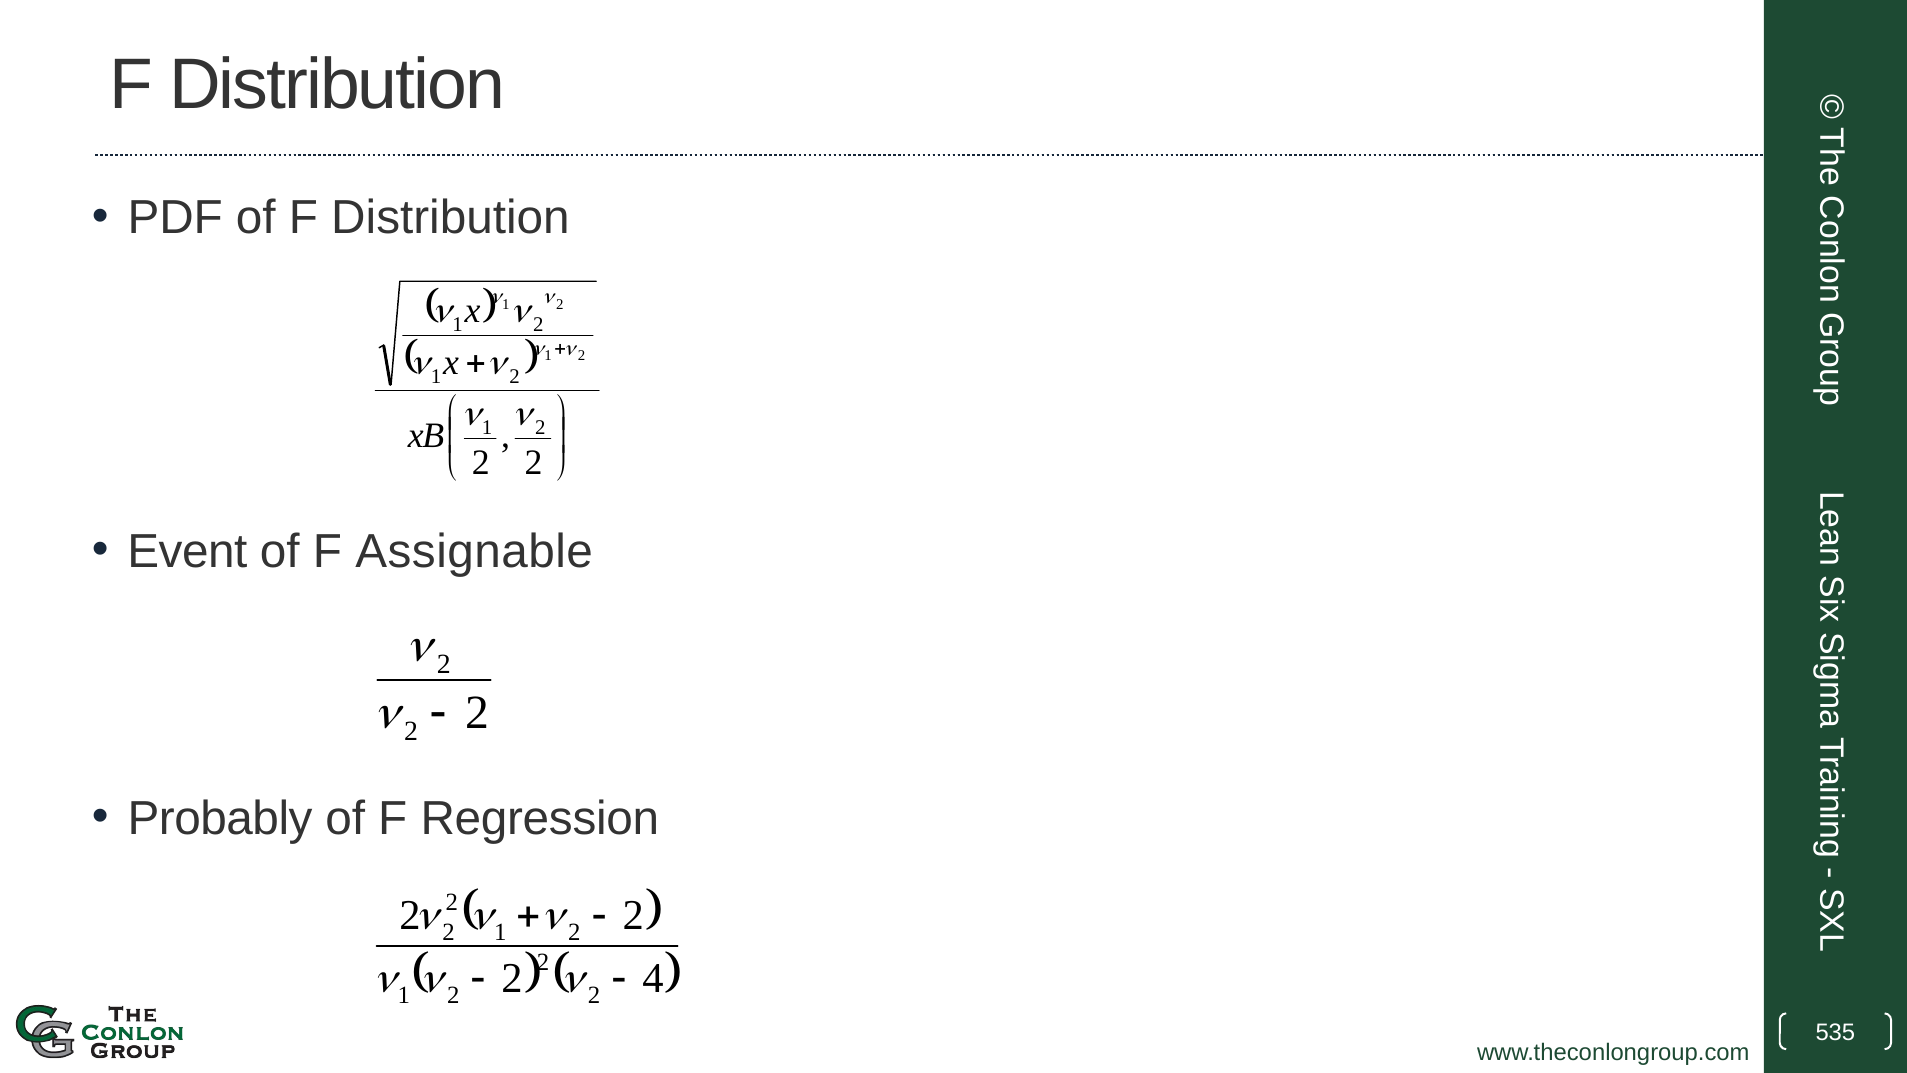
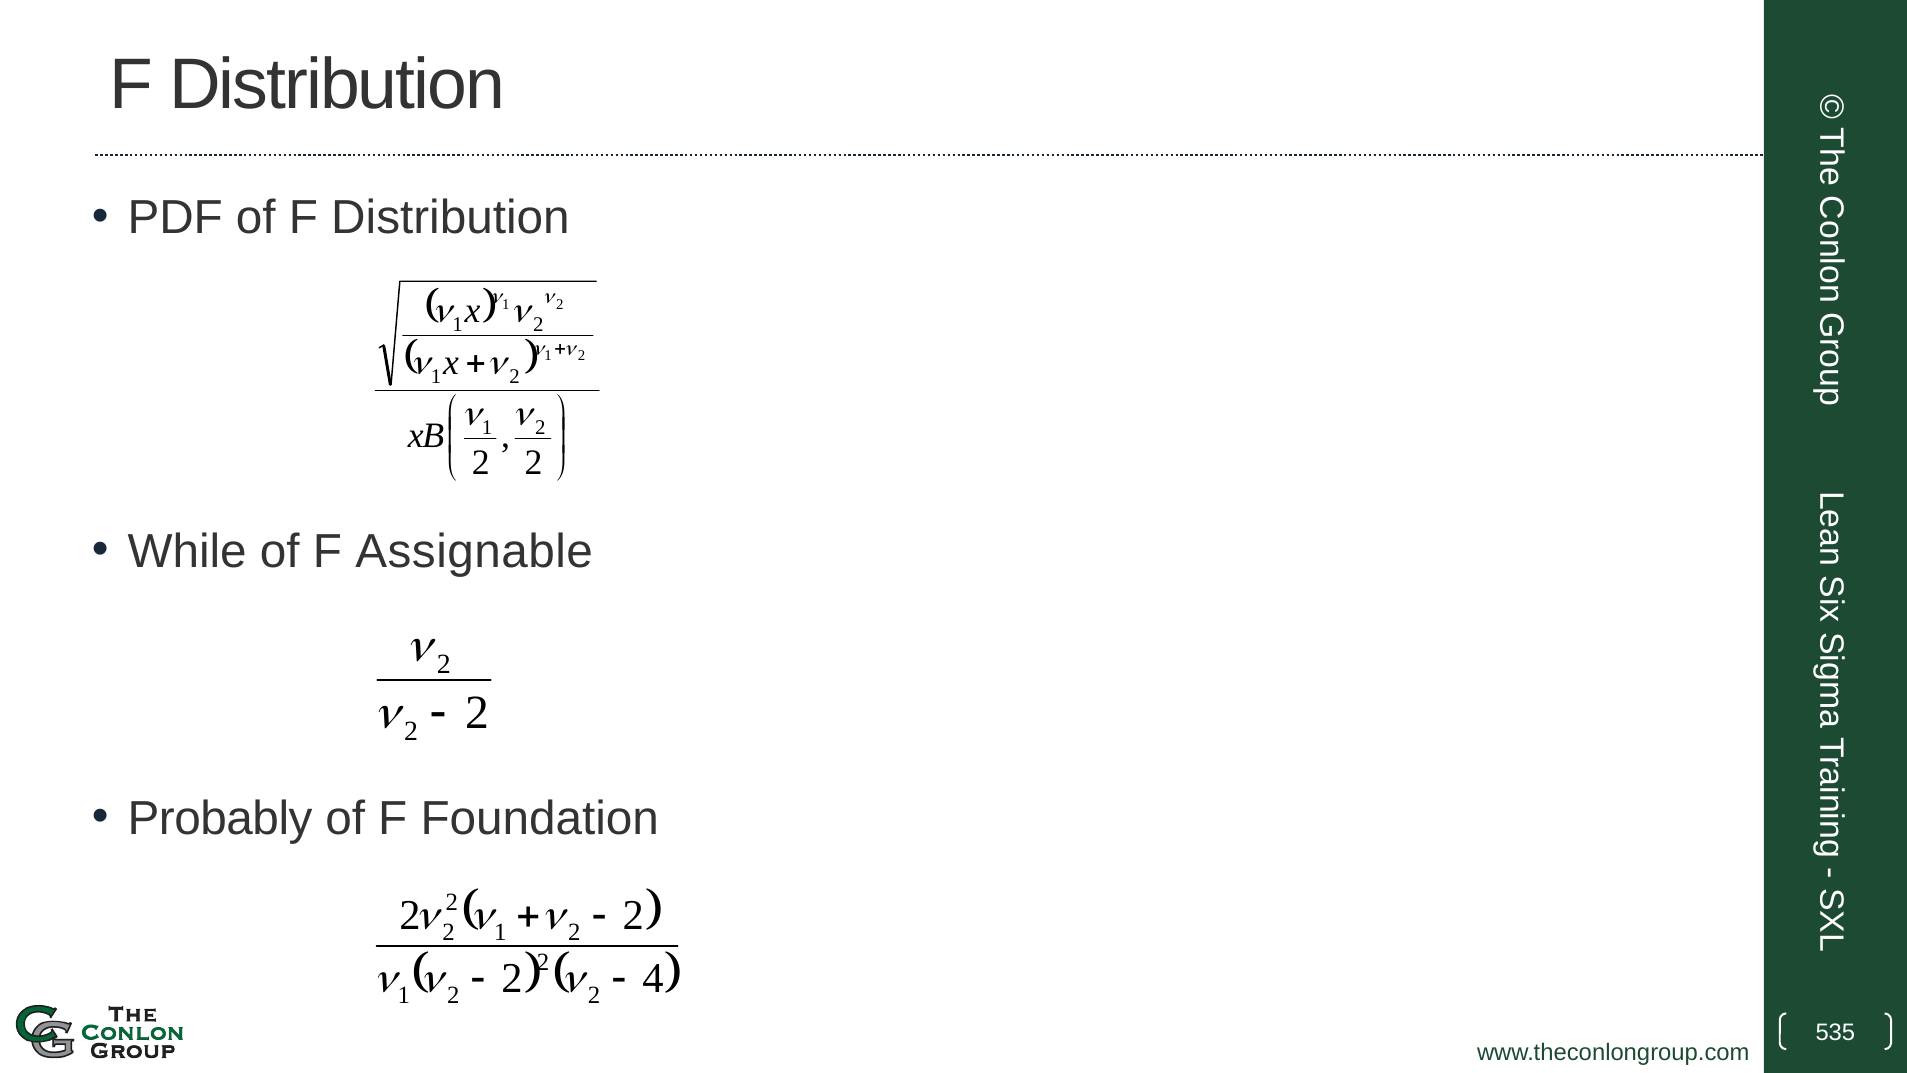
Event: Event -> While (187, 552)
Regression: Regression -> Foundation (540, 818)
